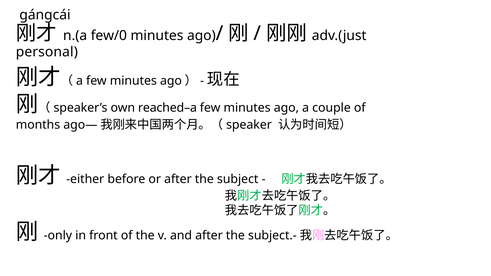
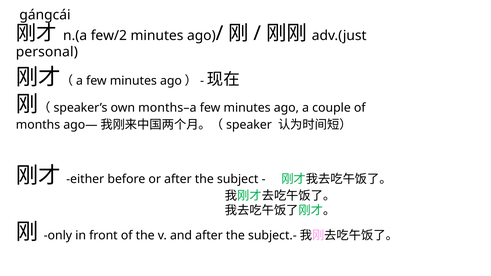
few/0: few/0 -> few/2 (109, 36)
reached–a: reached–a -> months–a (167, 108)
